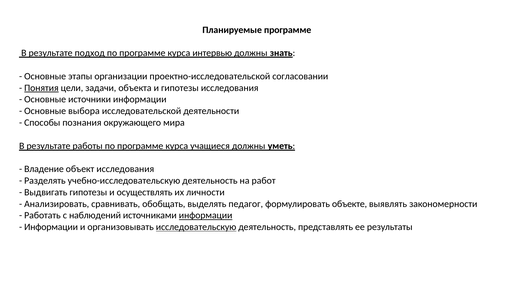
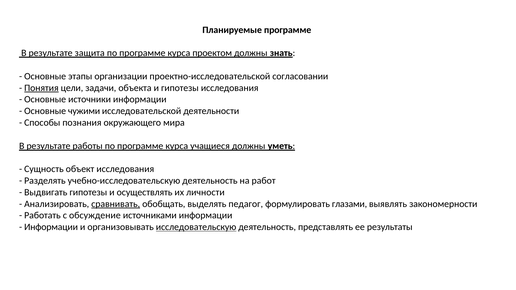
подход: подход -> защита (90, 53)
интервью: интервью -> проектом (212, 53)
выбора: выбора -> чужими (84, 111)
Владение: Владение -> Сущность (44, 169)
сравнивать underline: none -> present (116, 204)
объекте: объекте -> глазами (350, 204)
наблюдений: наблюдений -> обсуждение (95, 216)
информации underline: present -> none (206, 216)
